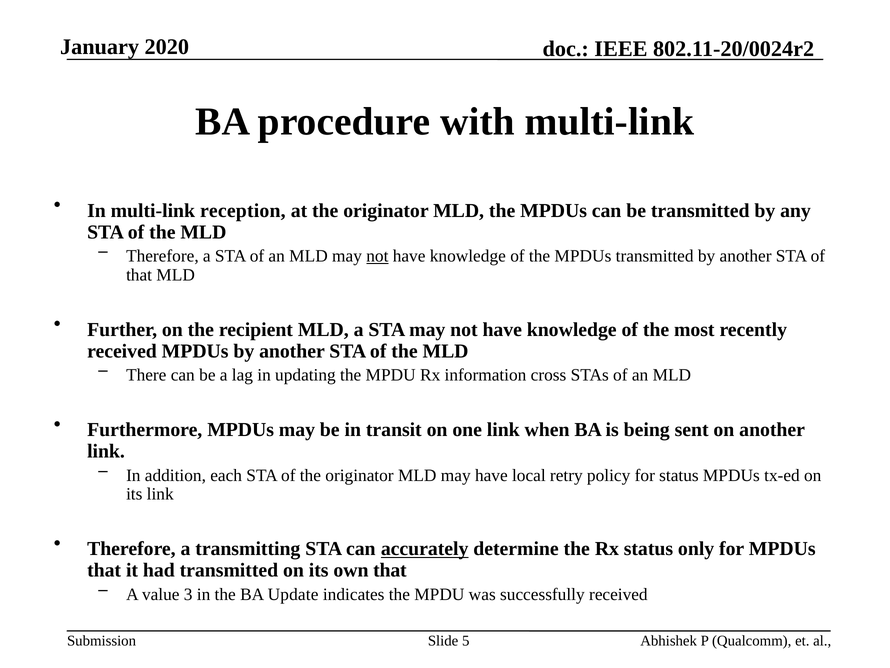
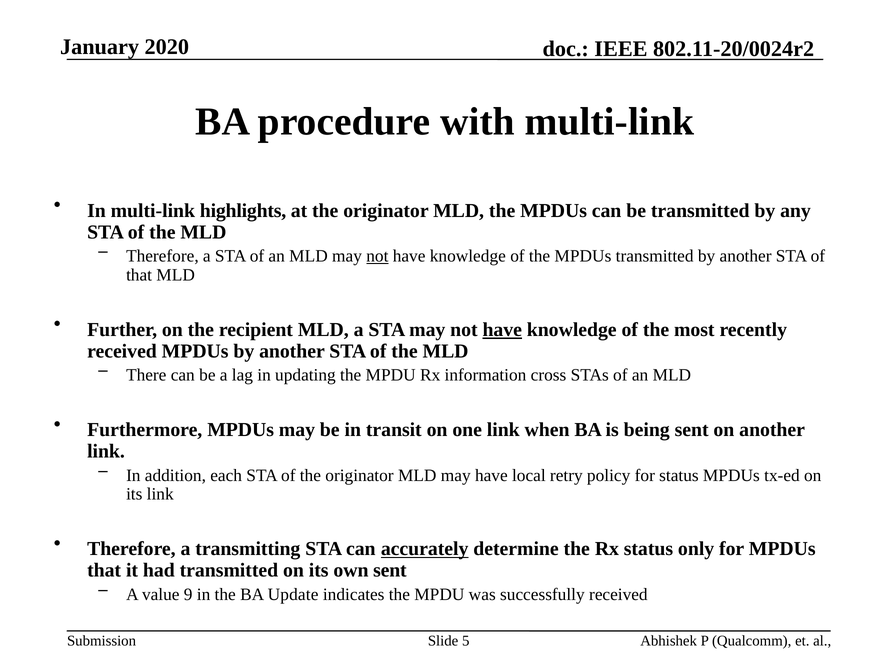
reception: reception -> highlights (243, 211)
have underline: none -> present (502, 329)
own that: that -> sent (390, 570)
3: 3 -> 9 (188, 594)
